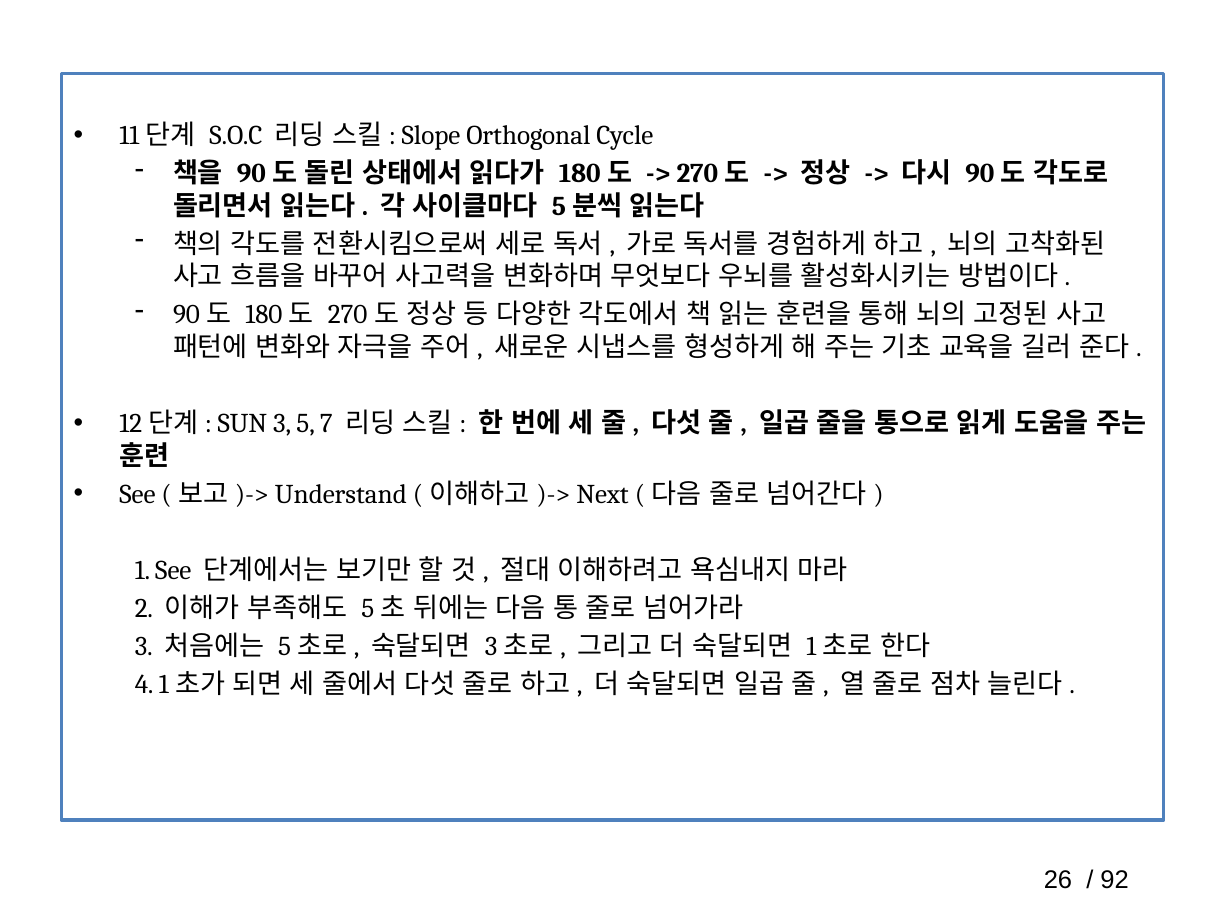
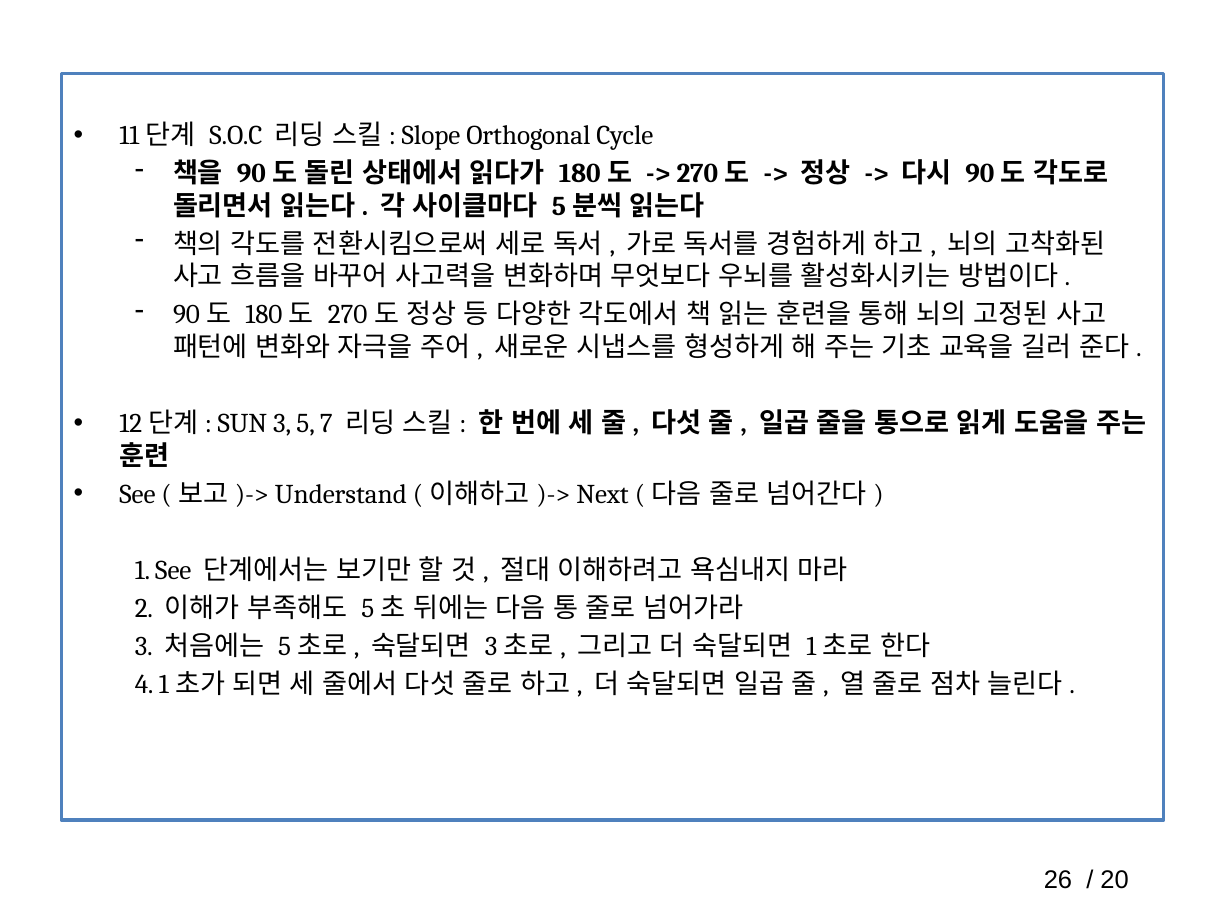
92: 92 -> 20 (1115, 881)
